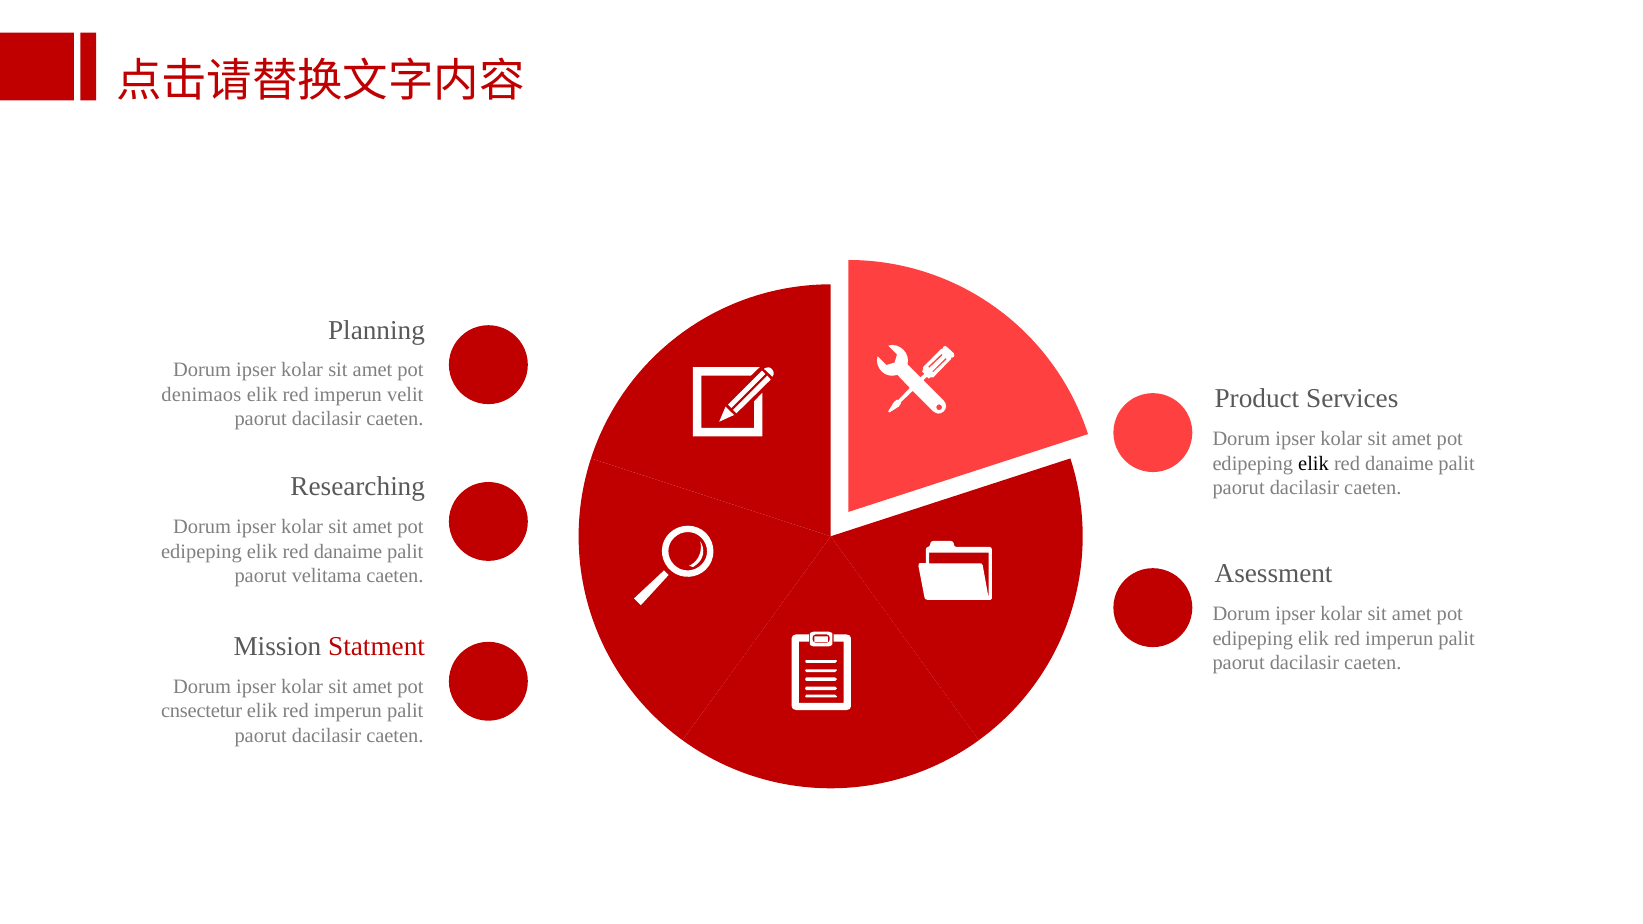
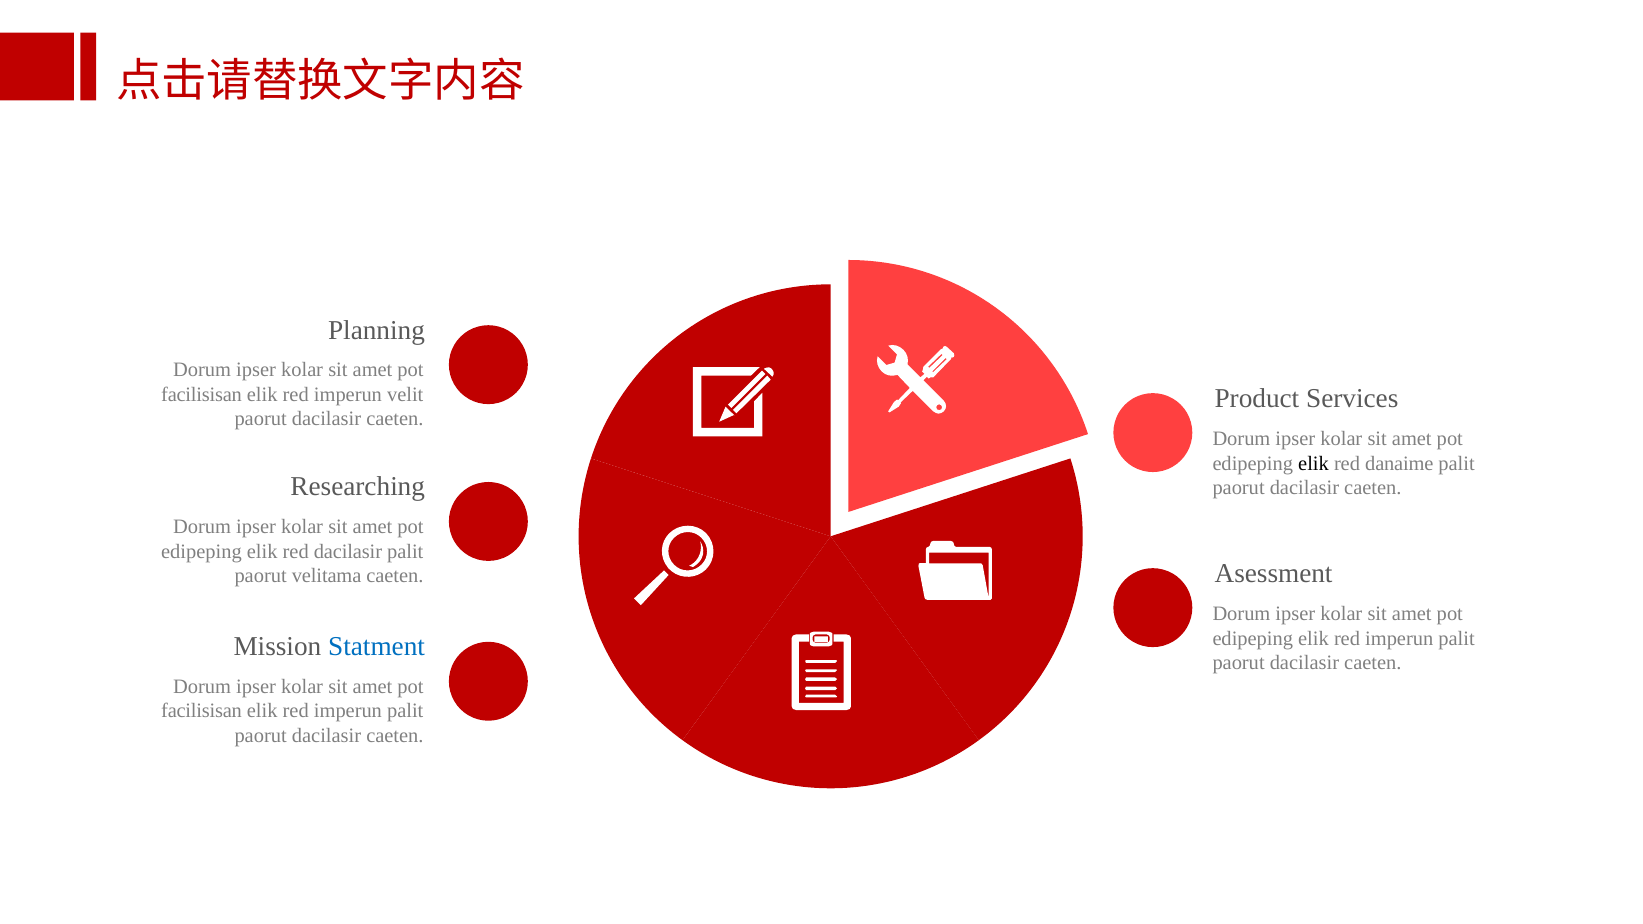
denimaos: denimaos -> facilisisan (202, 395)
danaime: danaime -> dacilasir (348, 551)
Statment colour: red -> blue (377, 647)
cnsectetur: cnsectetur -> facilisisan (202, 711)
